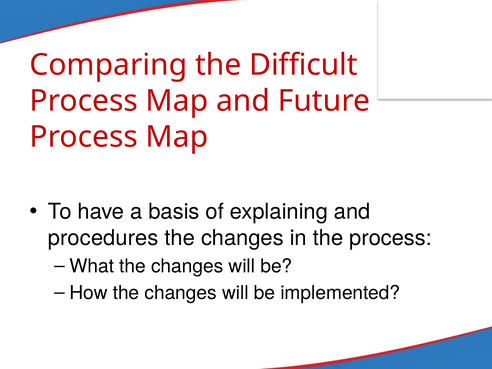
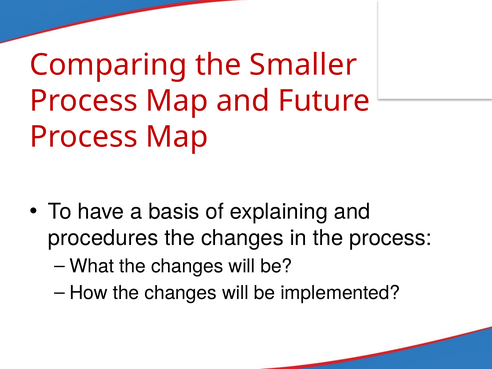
Difficult: Difficult -> Smaller (303, 65)
